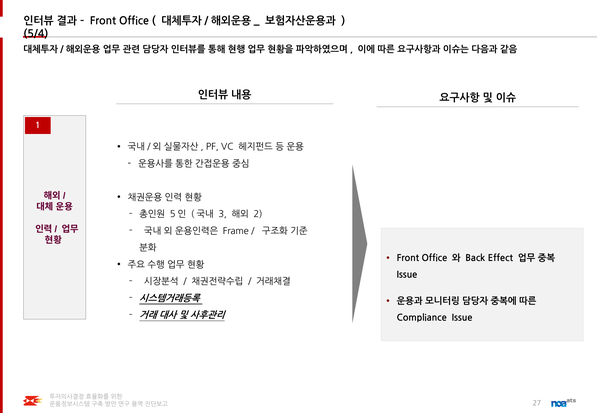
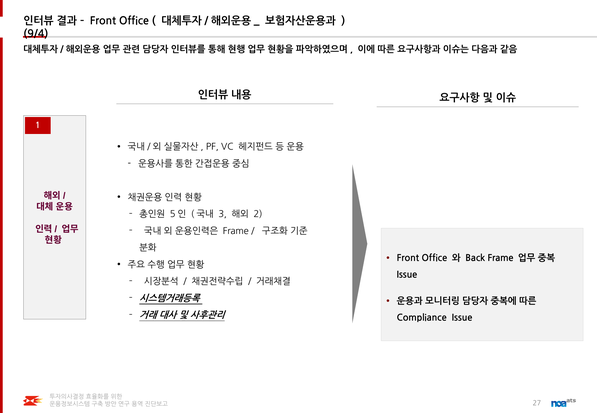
5/4: 5/4 -> 9/4 (36, 34)
Back Effect: Effect -> Frame (500, 258)
